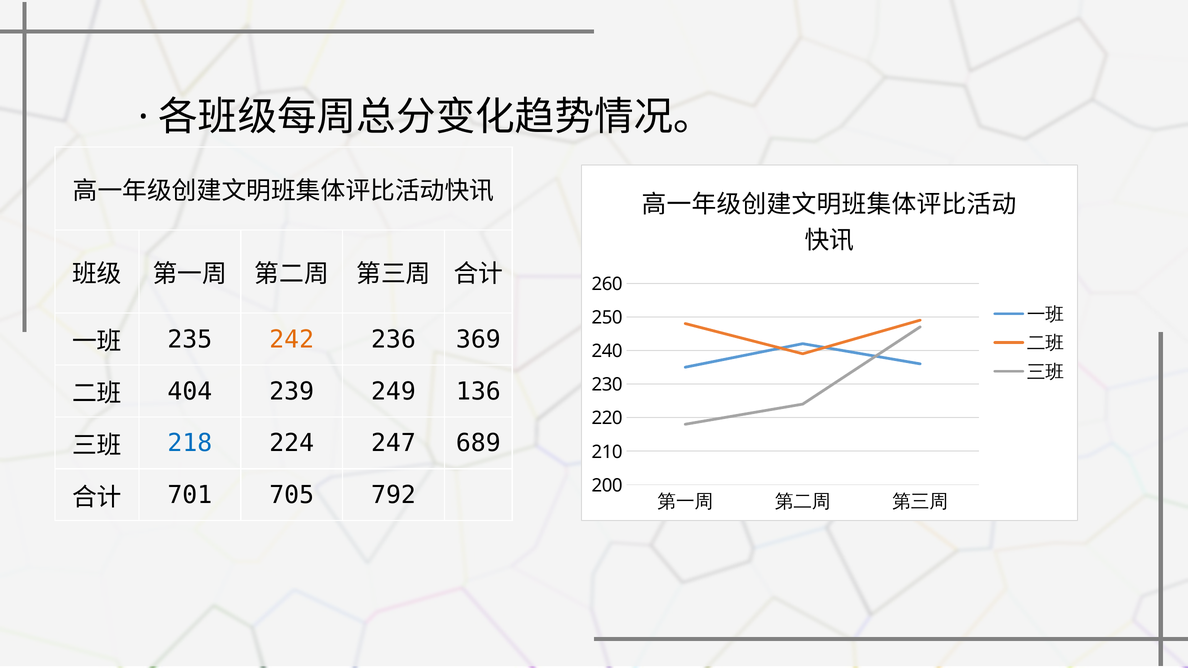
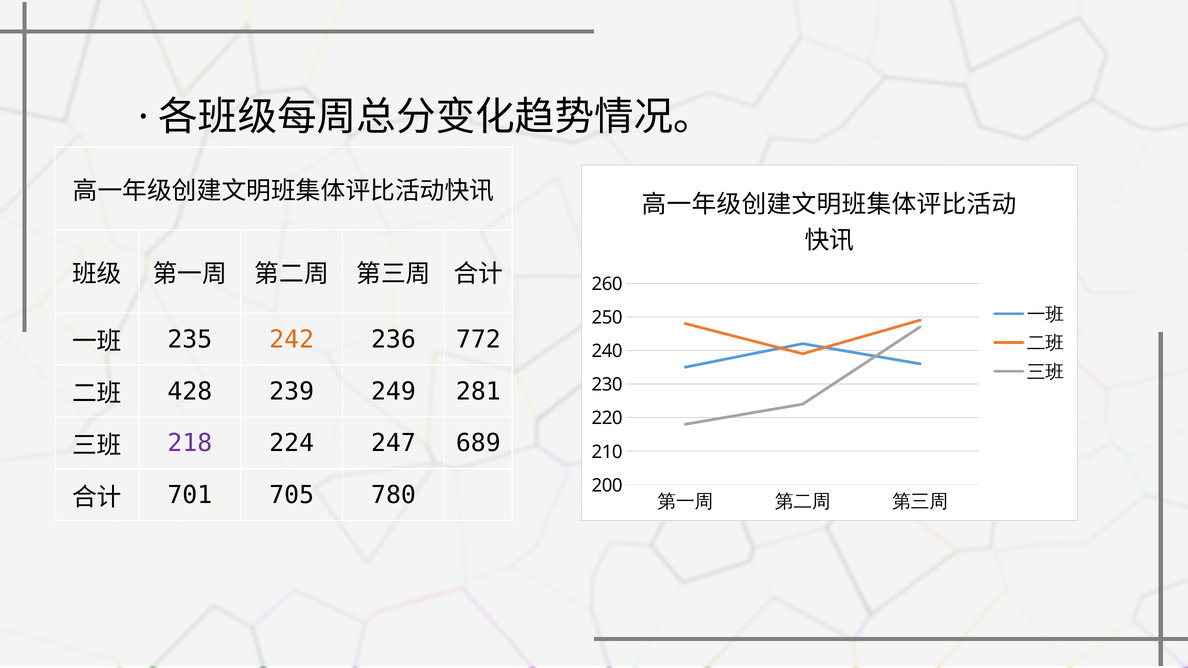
369: 369 -> 772 (478, 340)
404: 404 -> 428 (190, 391)
136: 136 -> 281 (478, 391)
218 colour: blue -> purple (190, 443)
792: 792 -> 780 (393, 495)
